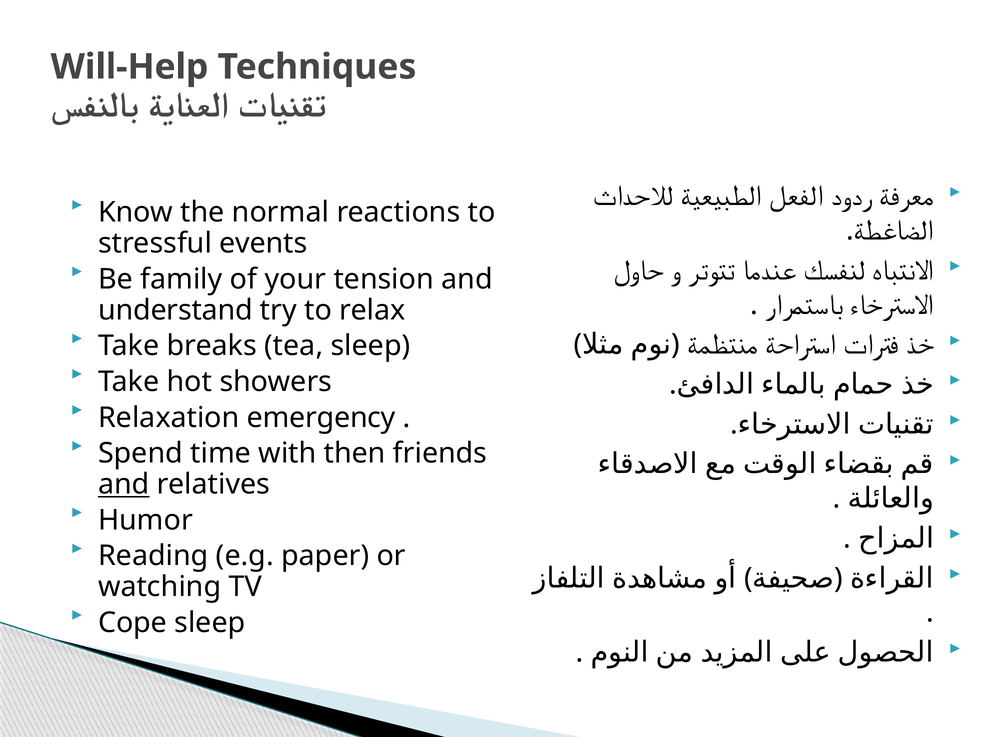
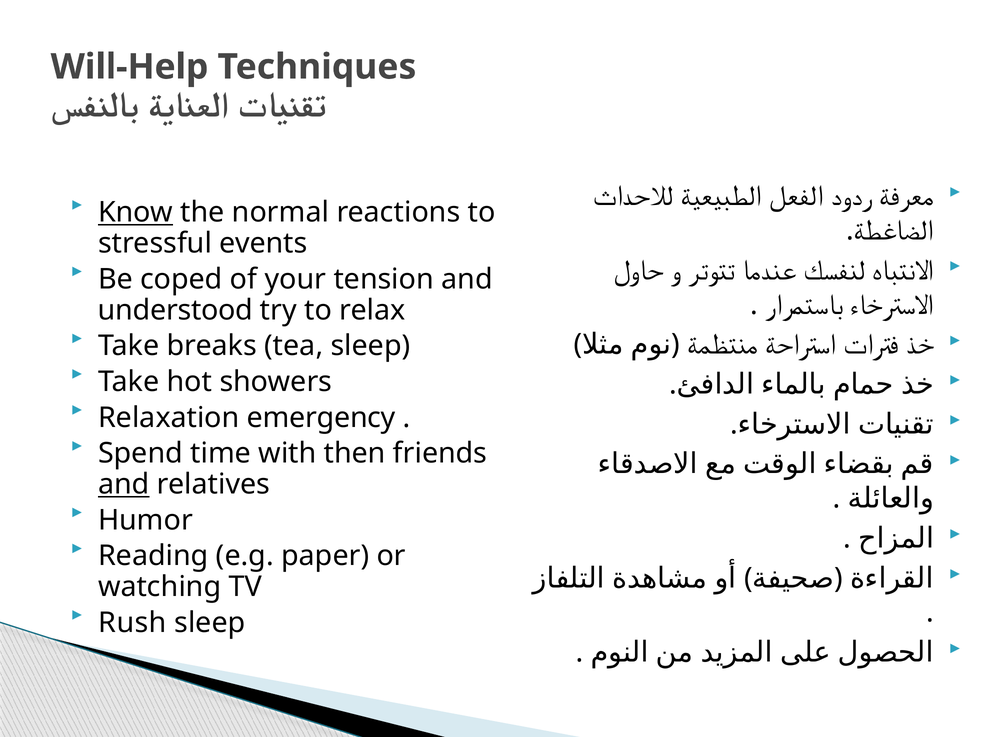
Know underline: none -> present (136, 212)
family: family -> coped (181, 279)
understand: understand -> understood (175, 310)
Cope: Cope -> Rush (132, 623)
